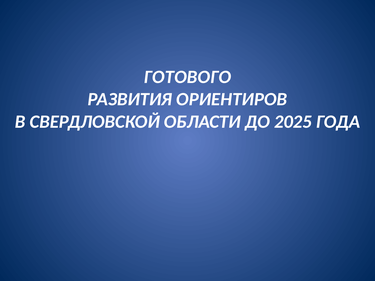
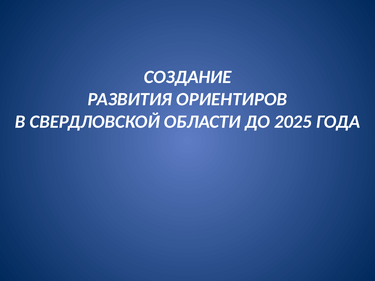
ГОТОВОГО: ГОТОВОГО -> СОЗДАНИЕ (188, 77)
